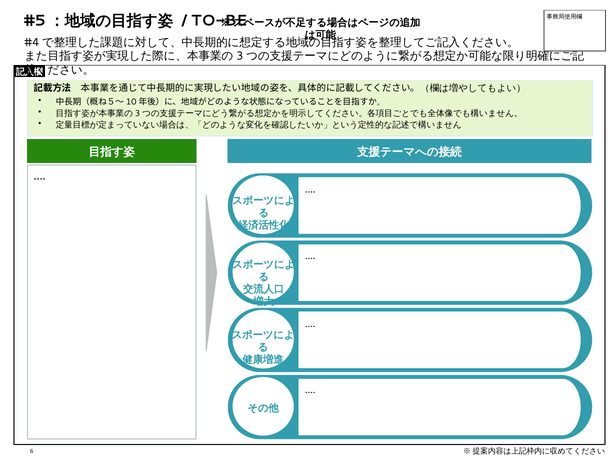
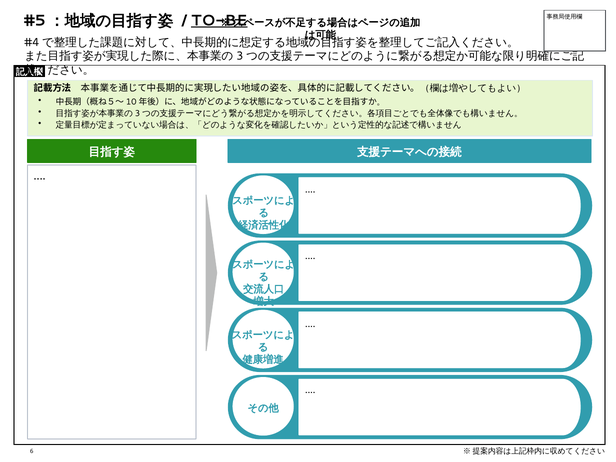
TO-BE underline: none -> present (219, 21)
